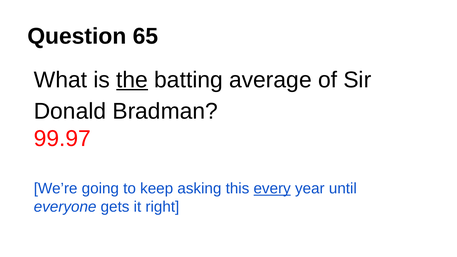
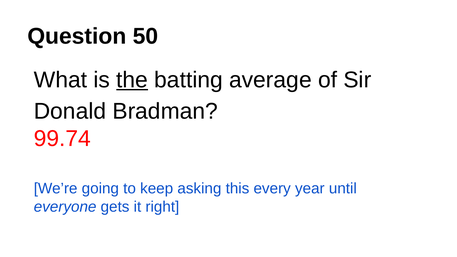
65: 65 -> 50 (145, 36)
99.97: 99.97 -> 99.74 (62, 139)
every underline: present -> none (272, 189)
